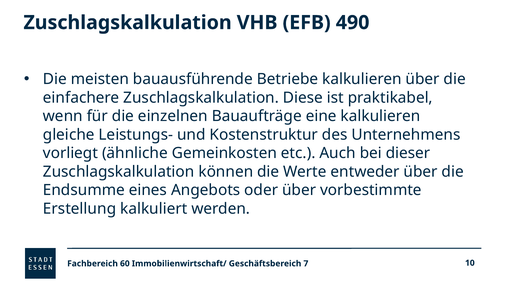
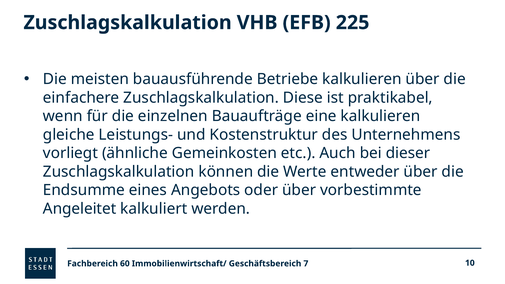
490: 490 -> 225 (353, 23)
Erstellung: Erstellung -> Angeleitet (80, 209)
